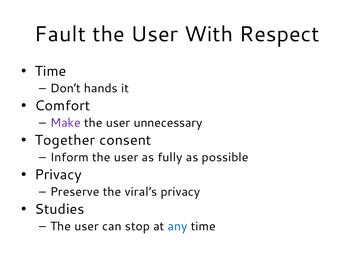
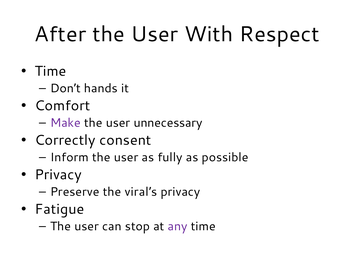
Fault: Fault -> After (60, 34)
Together: Together -> Correctly (65, 140)
Studies: Studies -> Fatigue (59, 210)
any colour: blue -> purple (178, 227)
